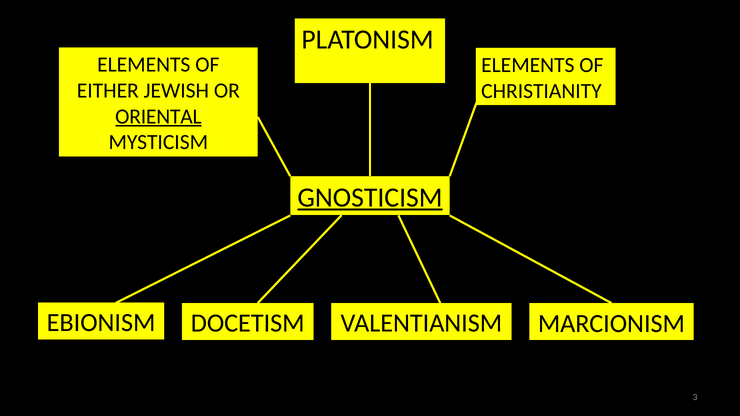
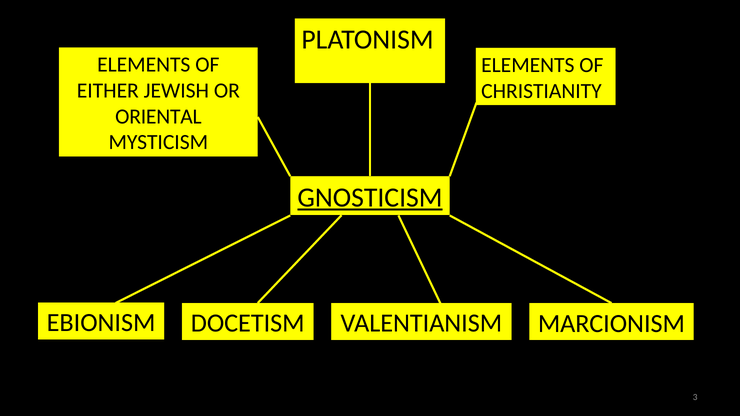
ORIENTAL underline: present -> none (158, 116)
